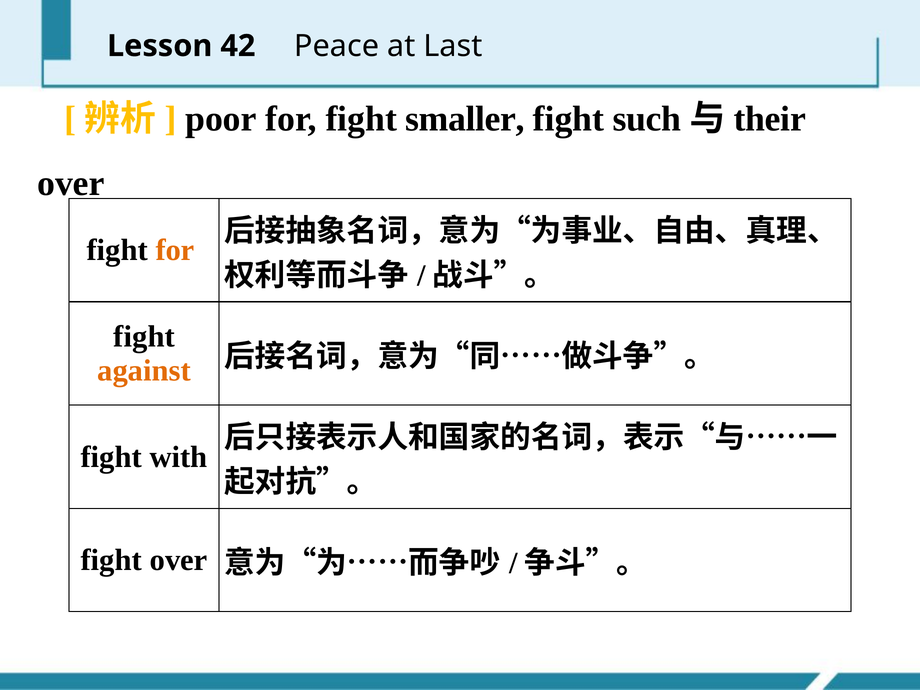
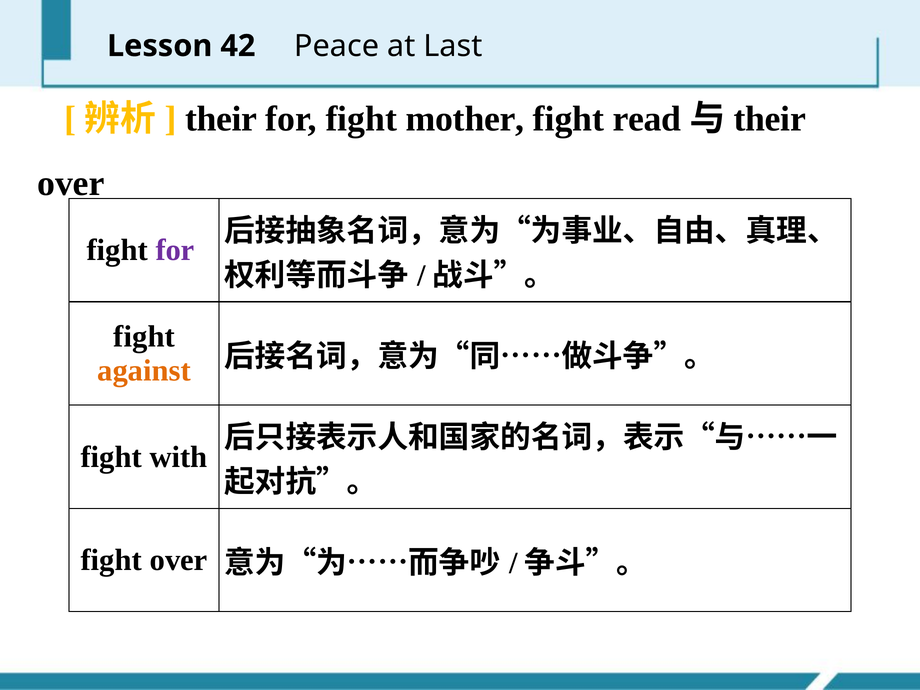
poor: poor -> their (221, 119)
smaller: smaller -> mother (465, 119)
such: such -> read (647, 119)
for colour: orange -> purple (175, 250)
